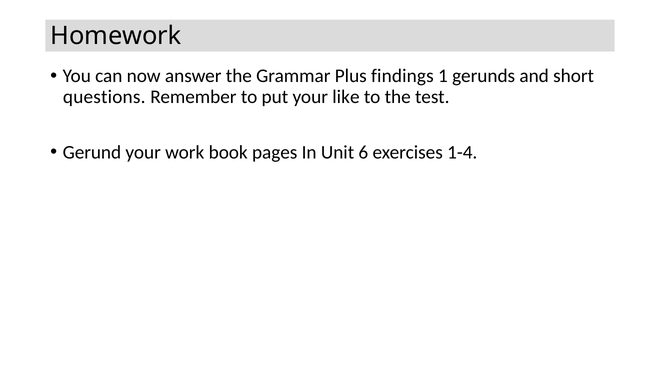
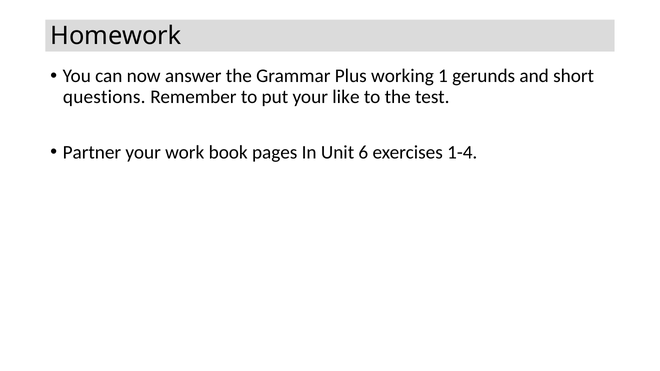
findings: findings -> working (402, 76)
Gerund: Gerund -> Partner (92, 152)
